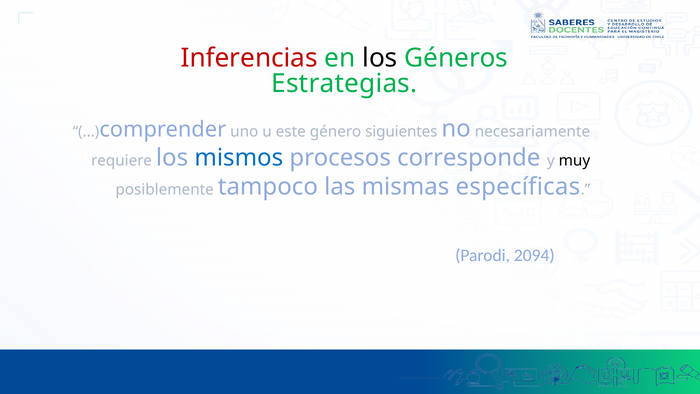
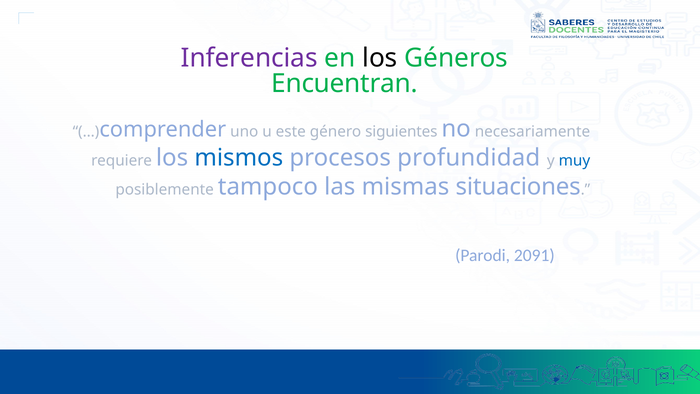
Inferencias colour: red -> purple (249, 58)
Estrategias: Estrategias -> Encuentran (345, 84)
corresponde: corresponde -> profundidad (469, 158)
muy colour: black -> blue (574, 161)
específicas: específicas -> situaciones (518, 187)
2094: 2094 -> 2091 (534, 255)
